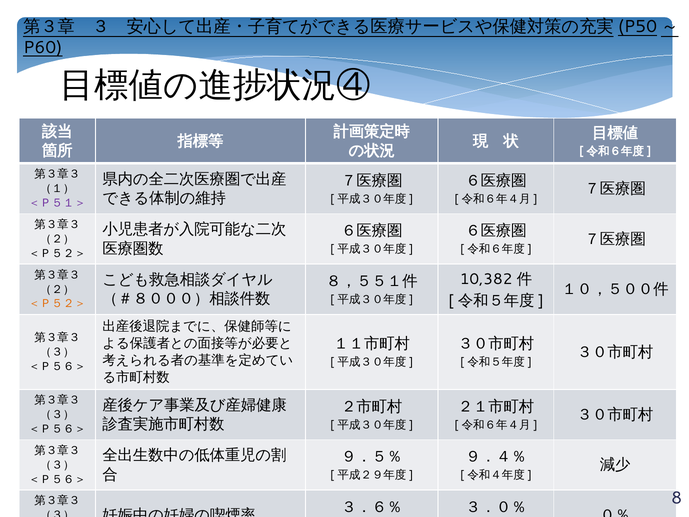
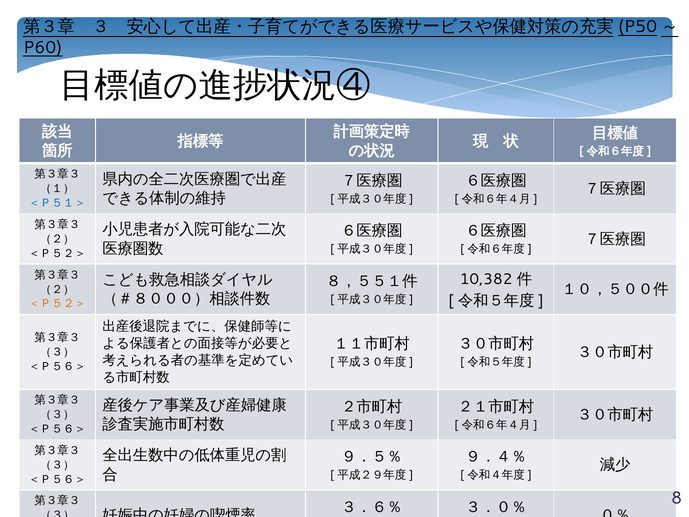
＜Ｐ５１＞ colour: purple -> blue (57, 203)
